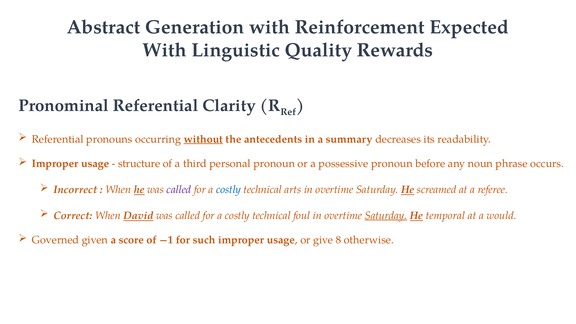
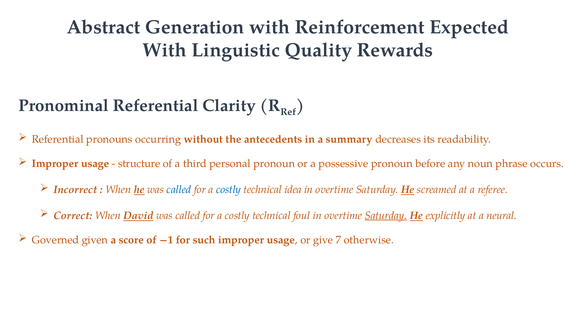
without underline: present -> none (203, 139)
called colour: purple -> blue (179, 190)
arts: arts -> idea (293, 190)
temporal: temporal -> explicitly (446, 215)
would: would -> neural (502, 215)
8: 8 -> 7 (339, 240)
